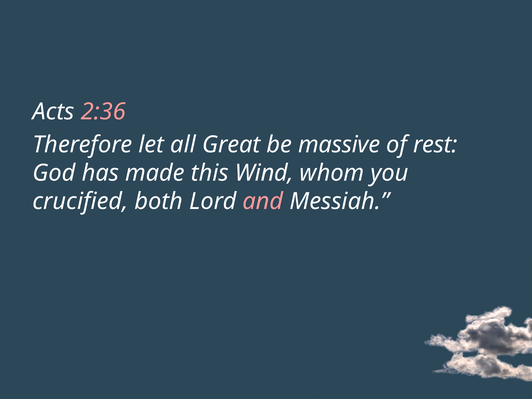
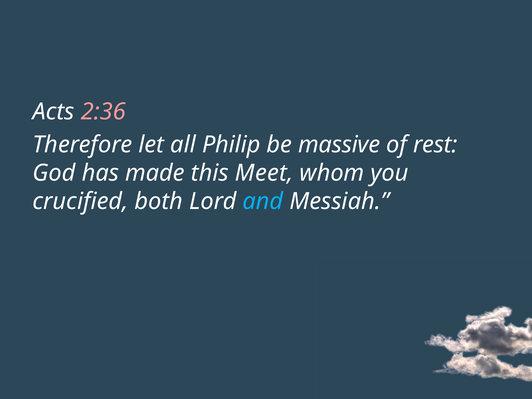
Great: Great -> Philip (231, 145)
Wind: Wind -> Meet (264, 173)
and colour: pink -> light blue (263, 201)
